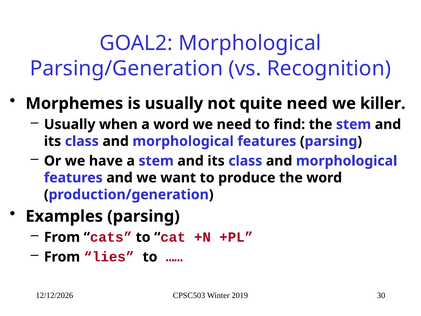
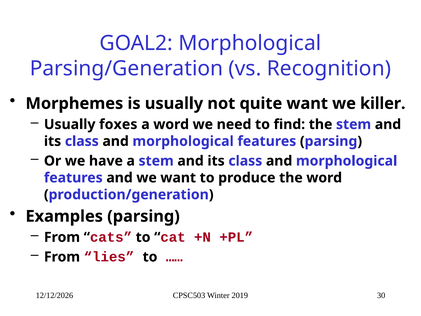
quite need: need -> want (307, 103)
when: when -> foxes (118, 124)
